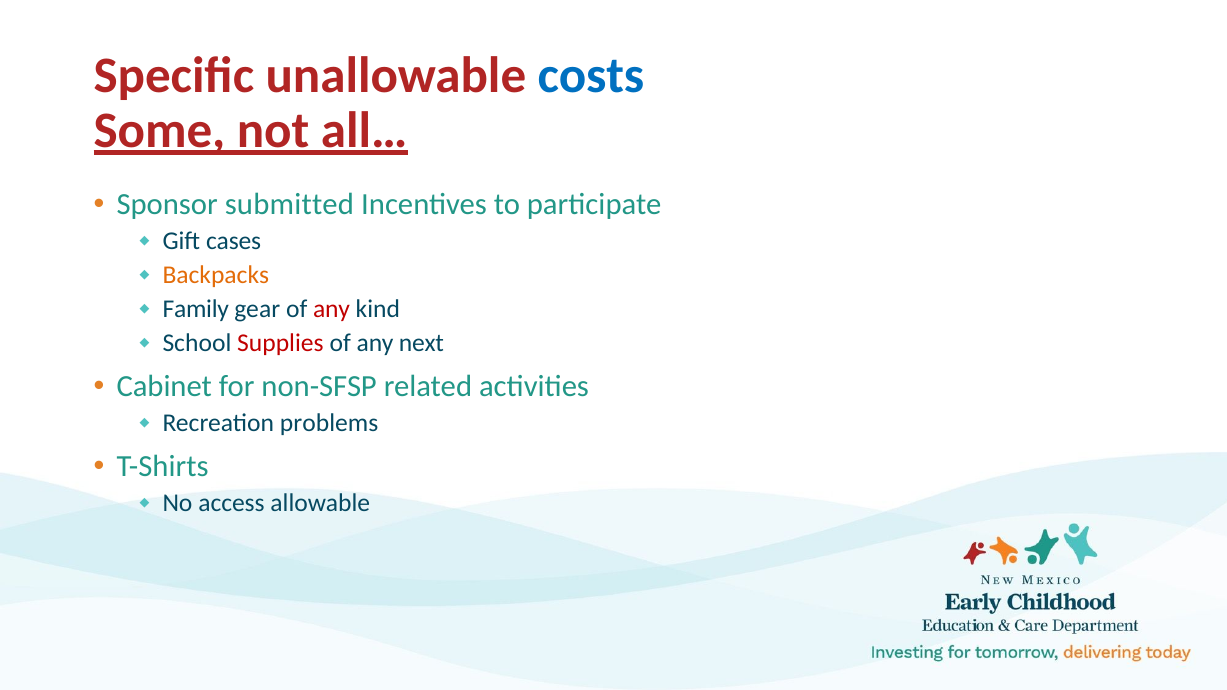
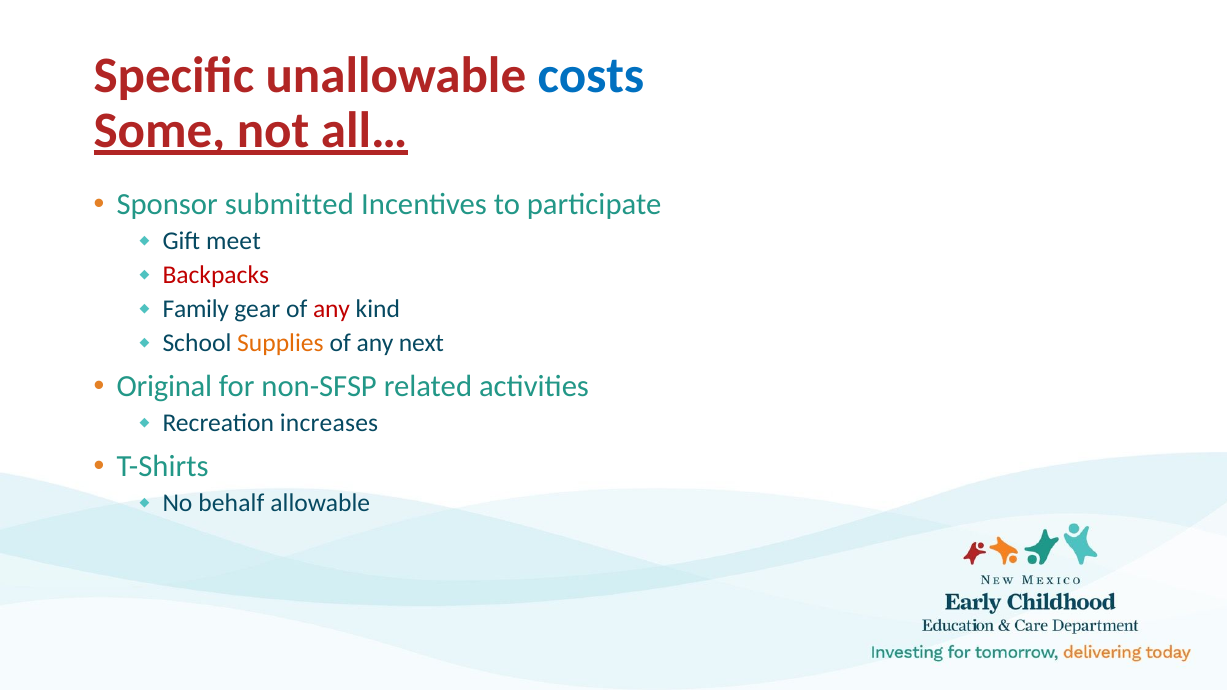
cases: cases -> meet (233, 242)
Backpacks colour: orange -> red (216, 276)
Supplies colour: red -> orange (280, 344)
Cabinet: Cabinet -> Original (164, 387)
problems: problems -> increases (329, 423)
access: access -> behalf (231, 503)
